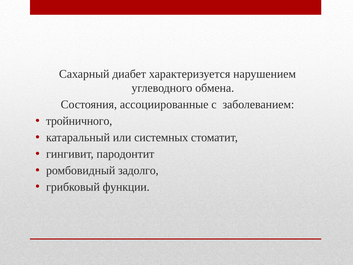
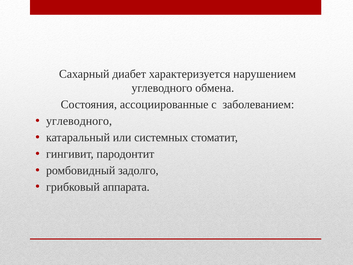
тройничного: тройничного -> углеводного (79, 121)
функции: функции -> аппарата (126, 187)
